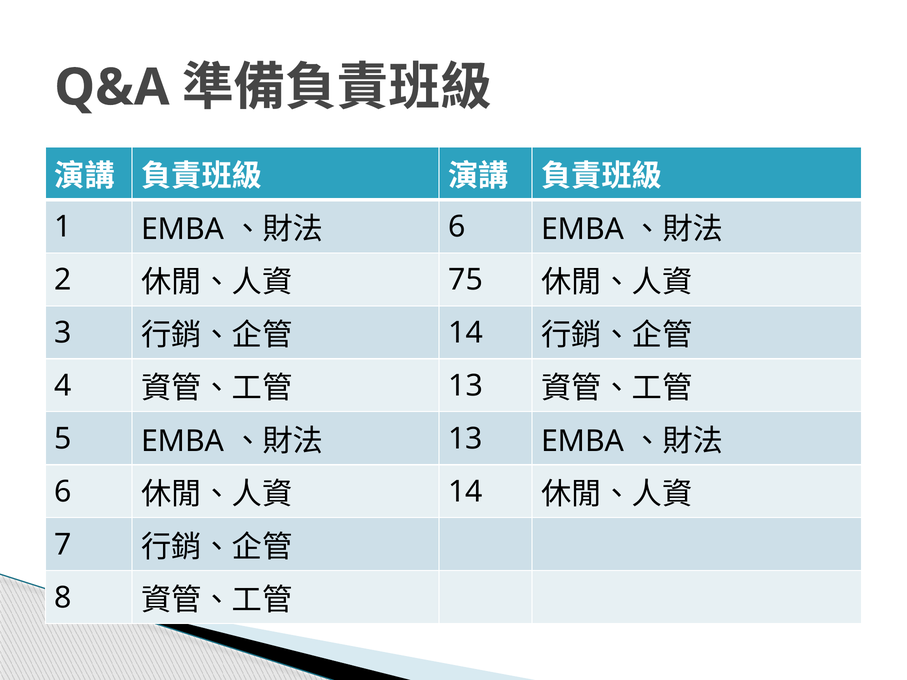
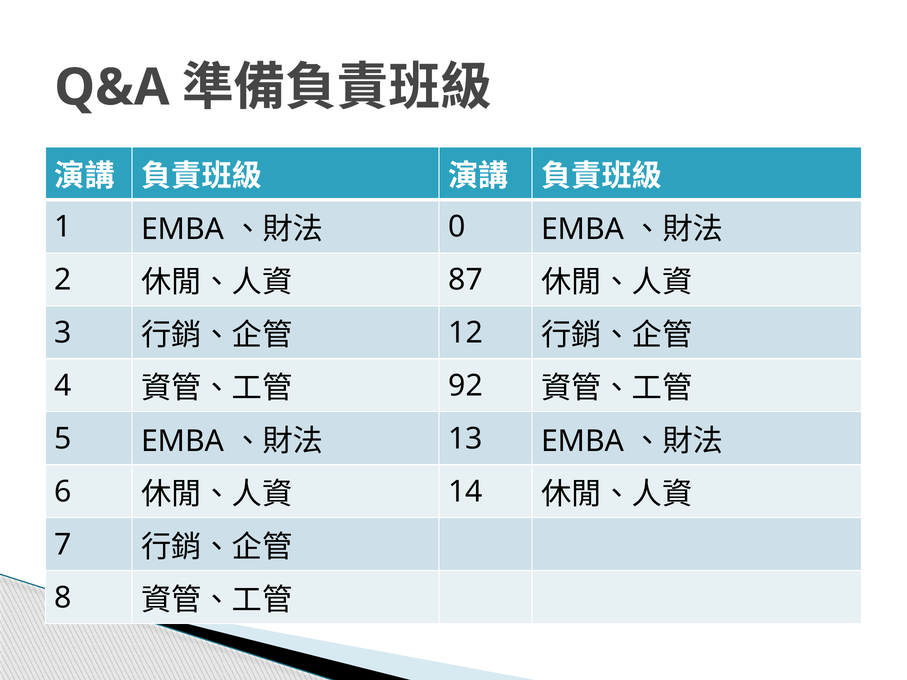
6: 6 -> 0 (457, 227)
75: 75 -> 87 (466, 280)
14: 14 -> 12 (466, 333)
13: 13 -> 92 (466, 386)
